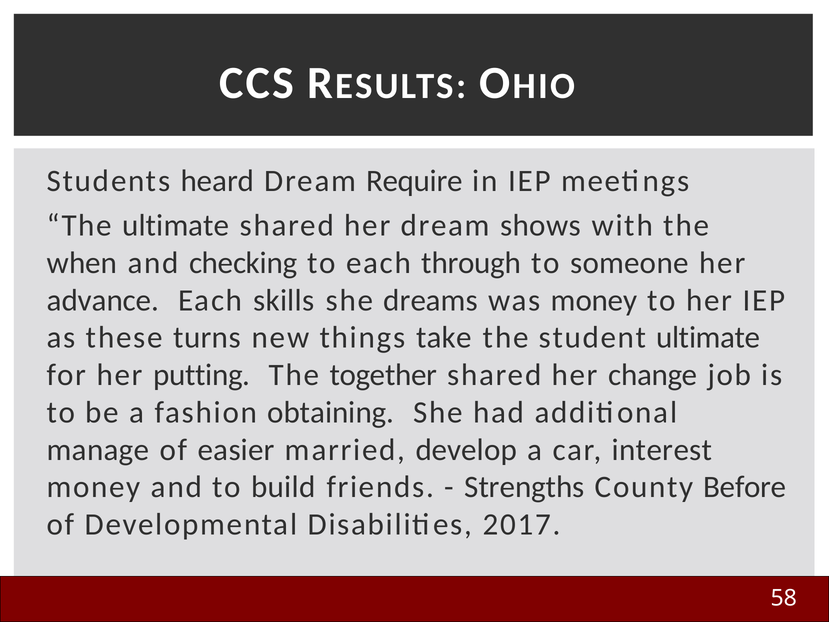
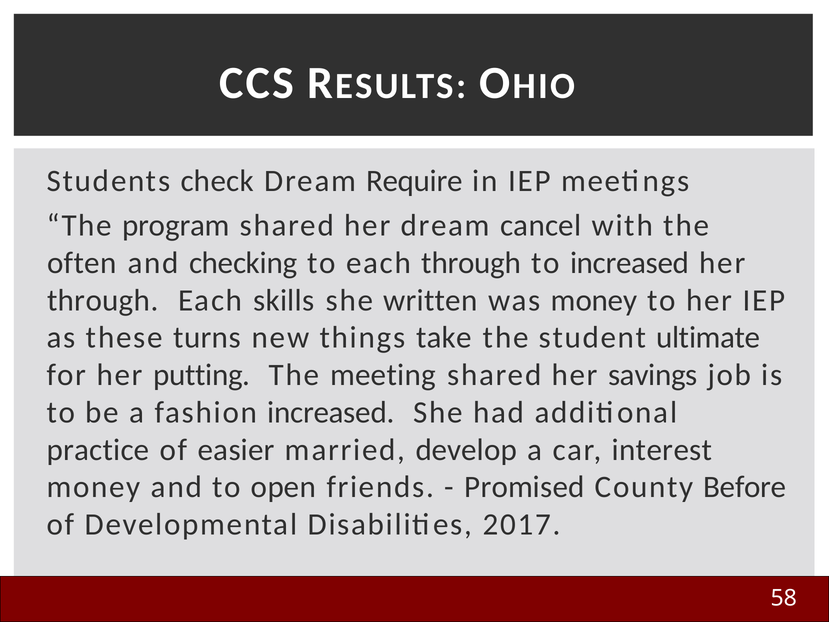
heard: heard -> check (217, 181)
The ultimate: ultimate -> program (176, 226)
shows: shows -> cancel (541, 226)
when: when -> often (82, 263)
to someone: someone -> increased (630, 263)
advance: advance -> through (103, 300)
dreams: dreams -> written (430, 300)
together: together -> meeting (383, 375)
change: change -> savings (653, 375)
fashion obtaining: obtaining -> increased (331, 412)
manage: manage -> practice (98, 450)
build: build -> open (283, 487)
Strengths: Strengths -> Promised (524, 487)
